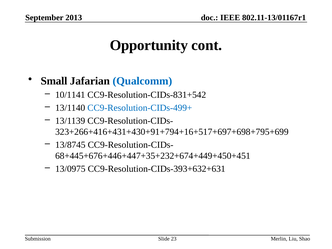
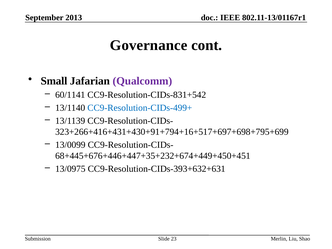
Opportunity: Opportunity -> Governance (149, 45)
Qualcomm colour: blue -> purple (142, 81)
10/1141: 10/1141 -> 60/1141 (70, 95)
13/8745: 13/8745 -> 13/0099 (70, 145)
